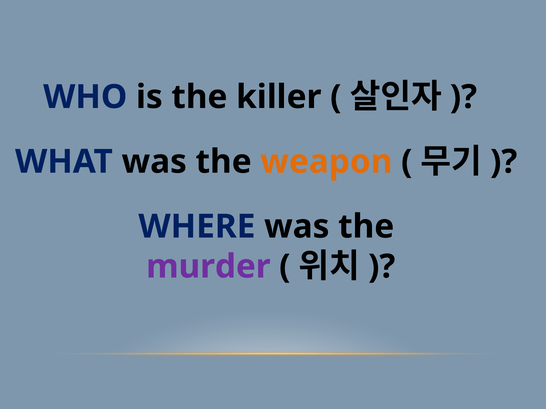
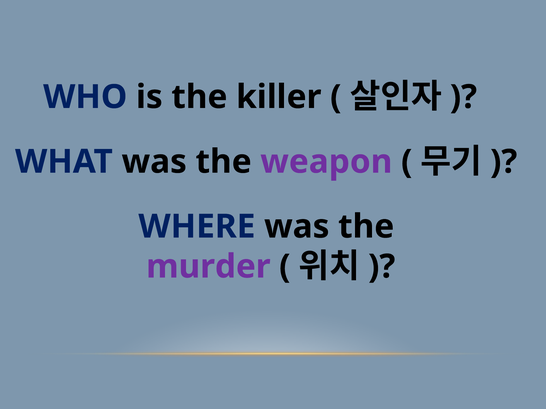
weapon colour: orange -> purple (326, 162)
